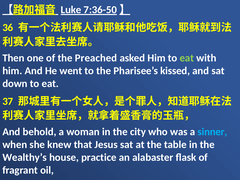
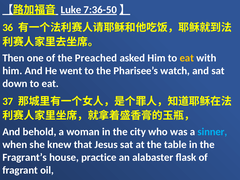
eat colour: light green -> yellow (187, 58)
kissed: kissed -> watch (175, 71)
Wealthy’s: Wealthy’s -> Fragrant’s (25, 157)
